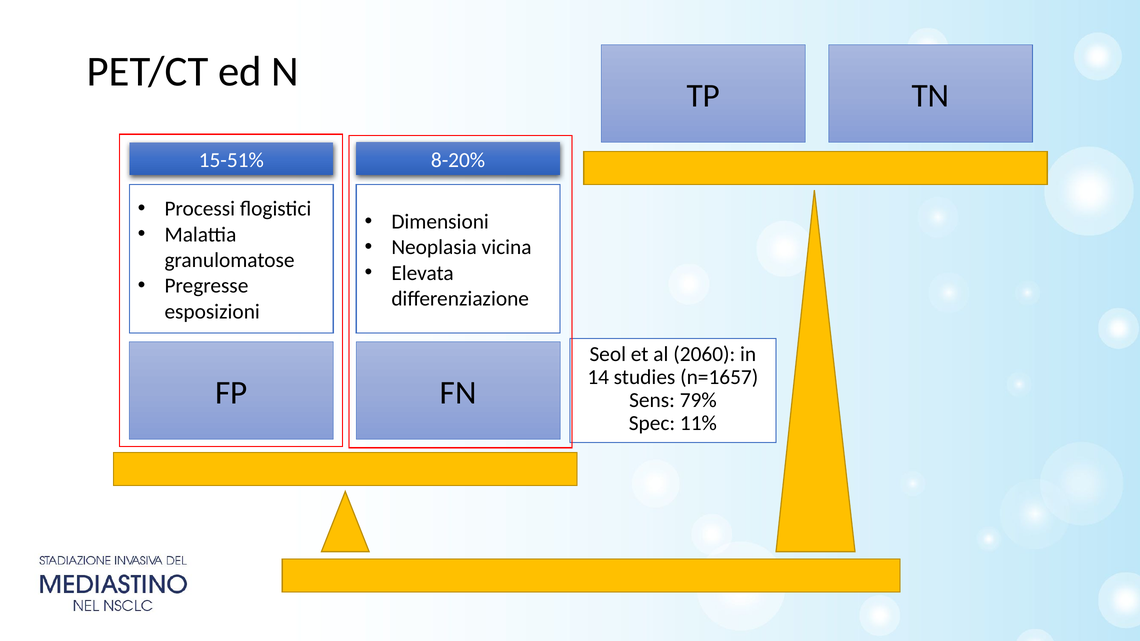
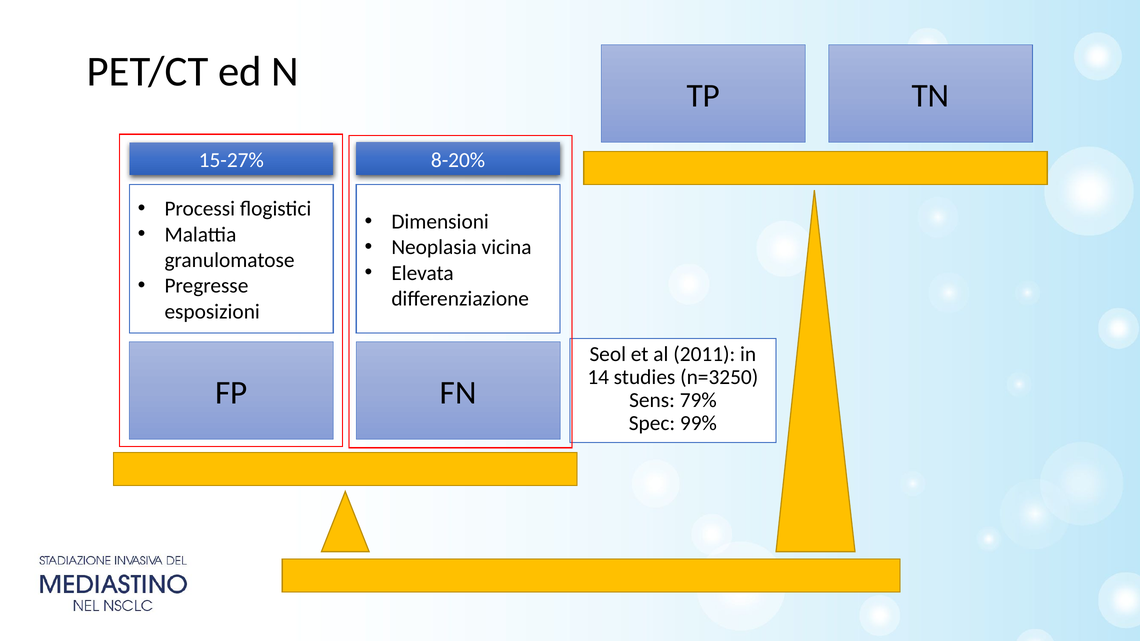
15-51%: 15-51% -> 15-27% (231, 160)
2060: 2060 -> 2011 (704, 354)
n=1657: n=1657 -> n=3250 (719, 377)
11%: 11% -> 99% (698, 424)
